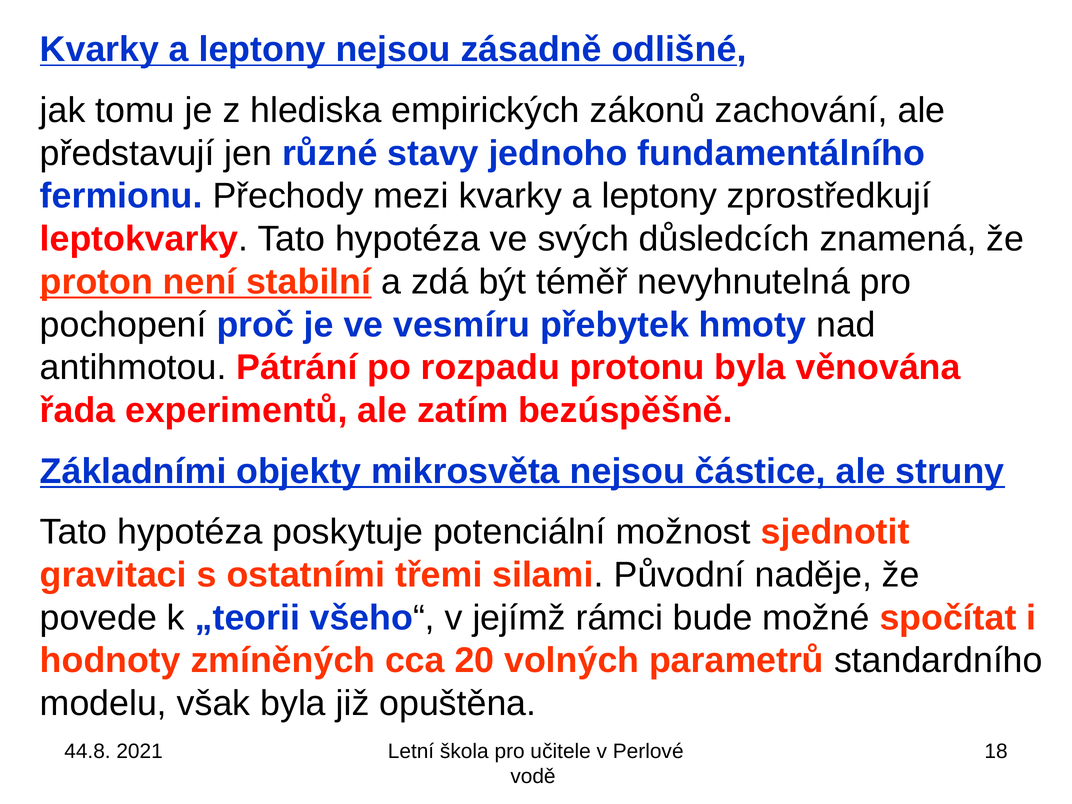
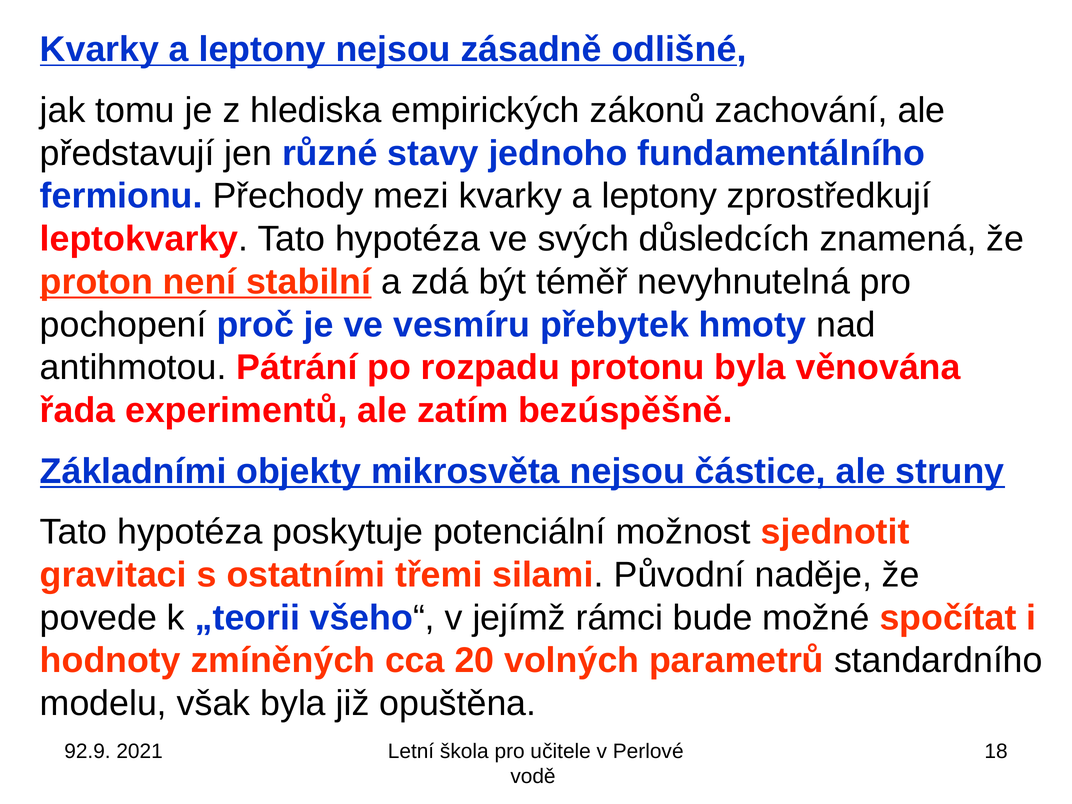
44.8: 44.8 -> 92.9 (87, 751)
